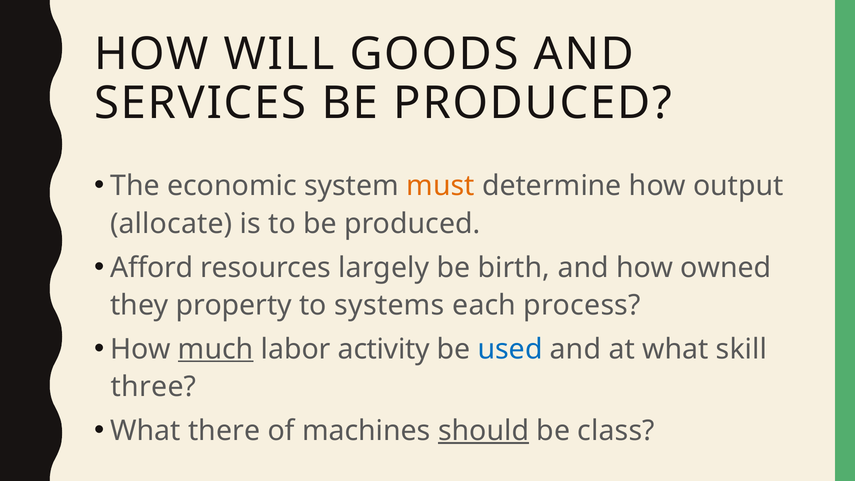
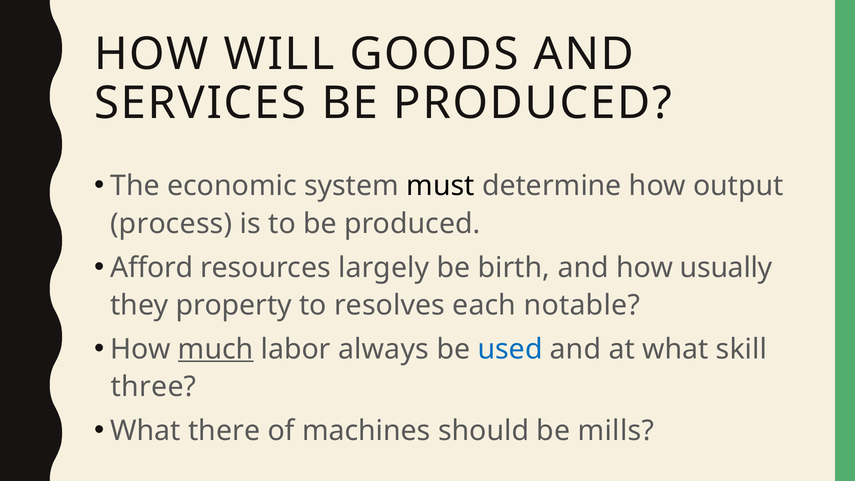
must colour: orange -> black (441, 186)
allocate: allocate -> process (171, 224)
owned: owned -> usually (726, 268)
systems: systems -> resolves (390, 305)
process: process -> notable (582, 305)
activity: activity -> always (384, 349)
should underline: present -> none (484, 431)
class: class -> mills (616, 431)
